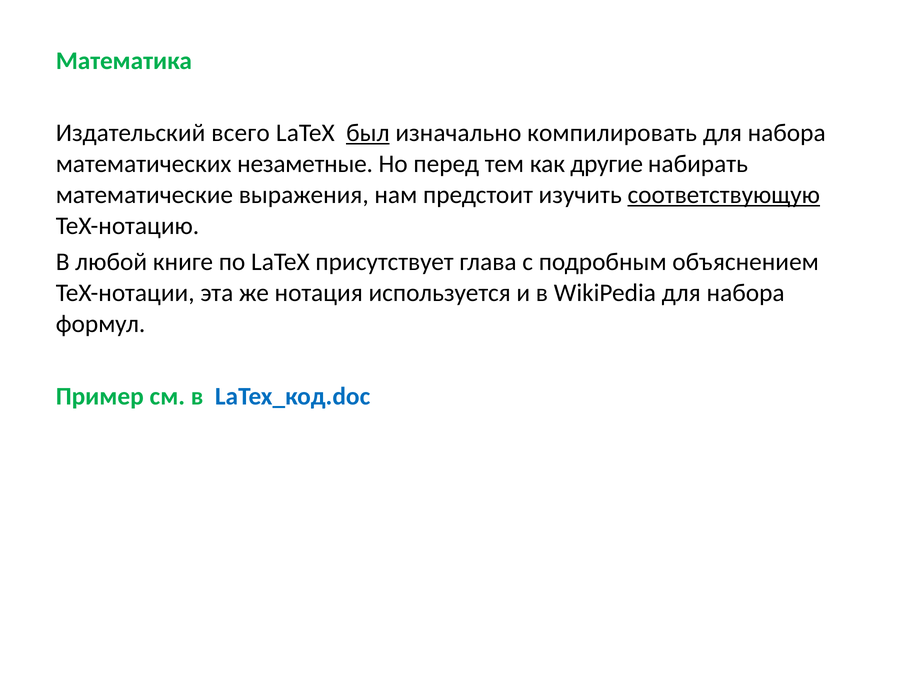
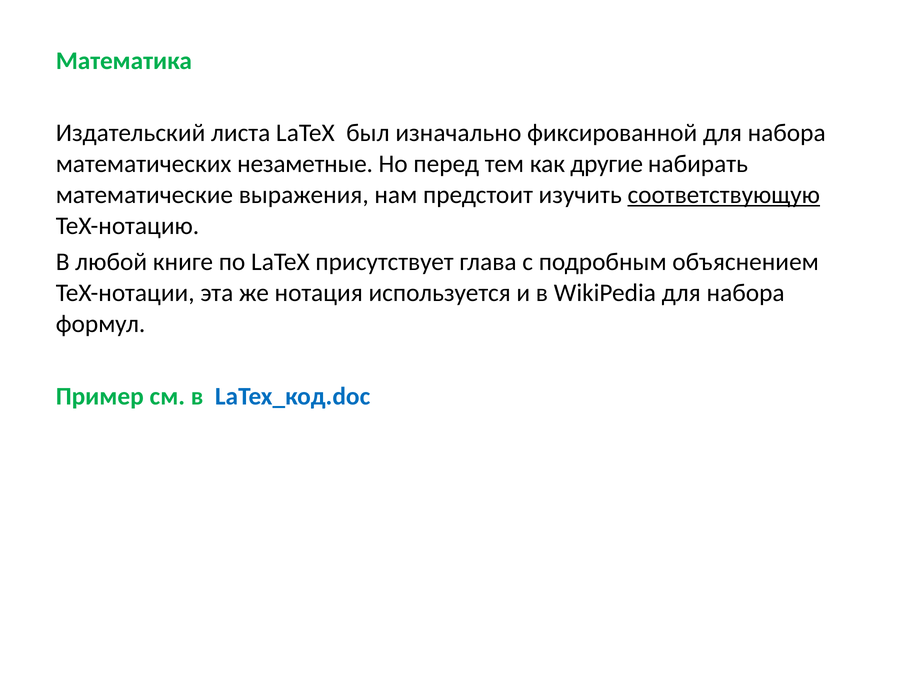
всего: всего -> листа (241, 133)
был underline: present -> none (368, 133)
компилировать: компилировать -> фиксированной (612, 133)
